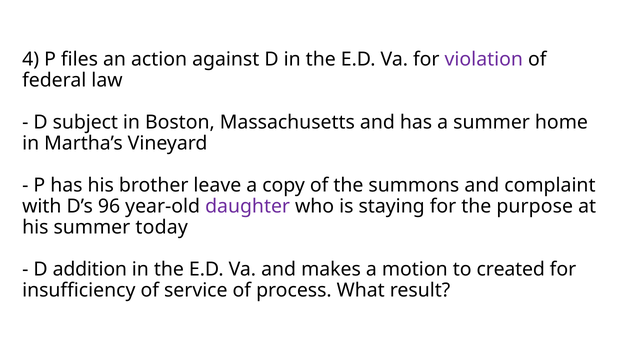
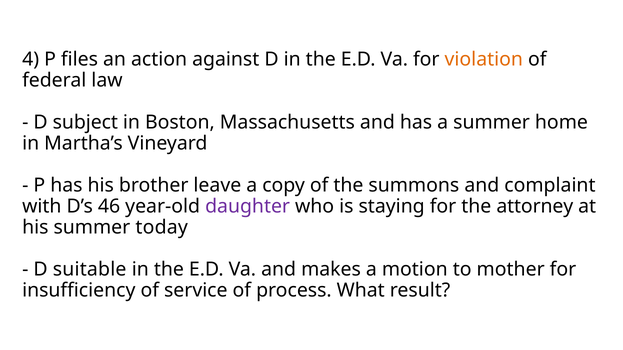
violation colour: purple -> orange (484, 59)
96: 96 -> 46 (109, 206)
purpose: purpose -> attorney (535, 206)
addition: addition -> suitable (90, 269)
created: created -> mother (511, 269)
